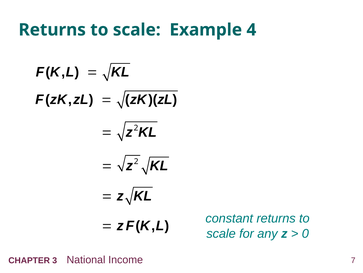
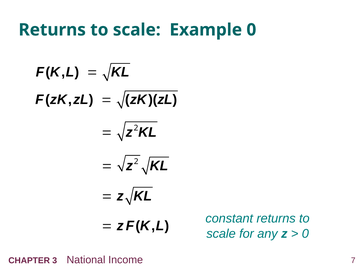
Example 4: 4 -> 0 (251, 30)
